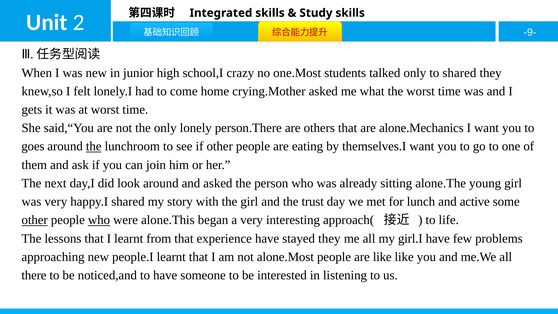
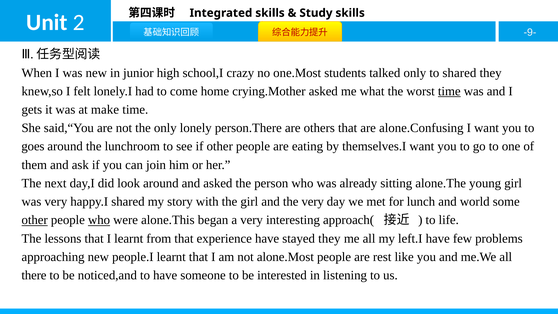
time underline: none -> present (449, 91)
at worst: worst -> make (105, 110)
alone.Mechanics: alone.Mechanics -> alone.Confusing (421, 128)
the underline: present -> none (94, 146)
the trust: trust -> very (313, 202)
active: active -> world (475, 202)
girl.I: girl.I -> left.I (410, 238)
are like: like -> rest (382, 257)
